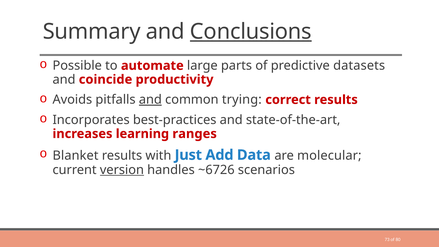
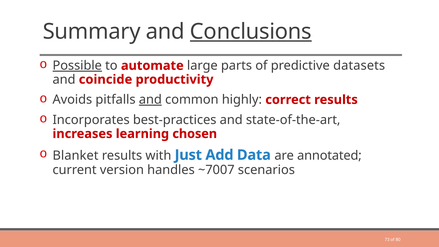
Possible underline: none -> present (77, 66)
trying: trying -> highly (242, 100)
ranges: ranges -> chosen (195, 134)
molecular: molecular -> annotated (329, 156)
version underline: present -> none (122, 170)
~6726: ~6726 -> ~7007 (216, 170)
